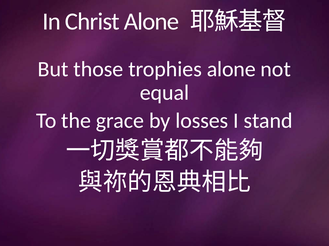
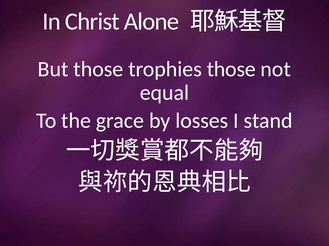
trophies alone: alone -> those (231, 69)
